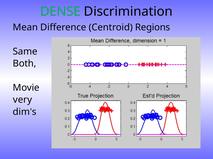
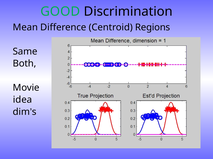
DENSE: DENSE -> GOOD (60, 12)
very: very -> idea (23, 100)
